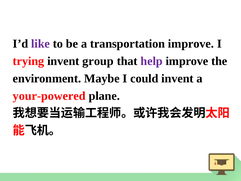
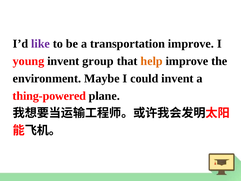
trying: trying -> young (29, 61)
help colour: purple -> orange (152, 61)
your-powered: your-powered -> thing-powered (49, 96)
